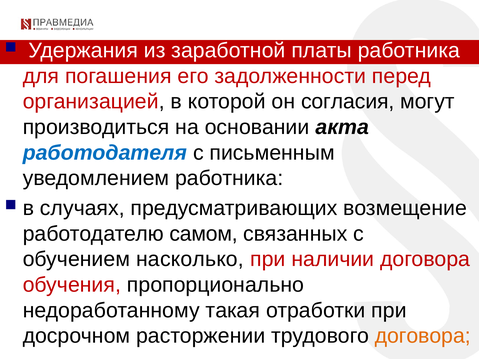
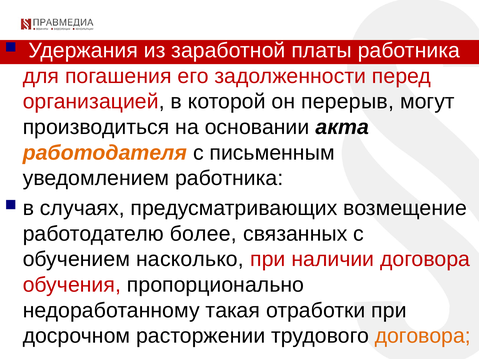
согласия: согласия -> перерыв (348, 102)
работодателя colour: blue -> orange (105, 153)
самом: самом -> более (203, 234)
